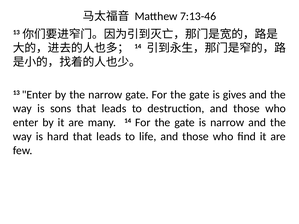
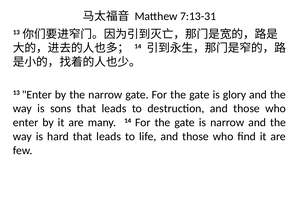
7:13-46: 7:13-46 -> 7:13-31 (198, 16)
gives: gives -> glory (235, 95)
